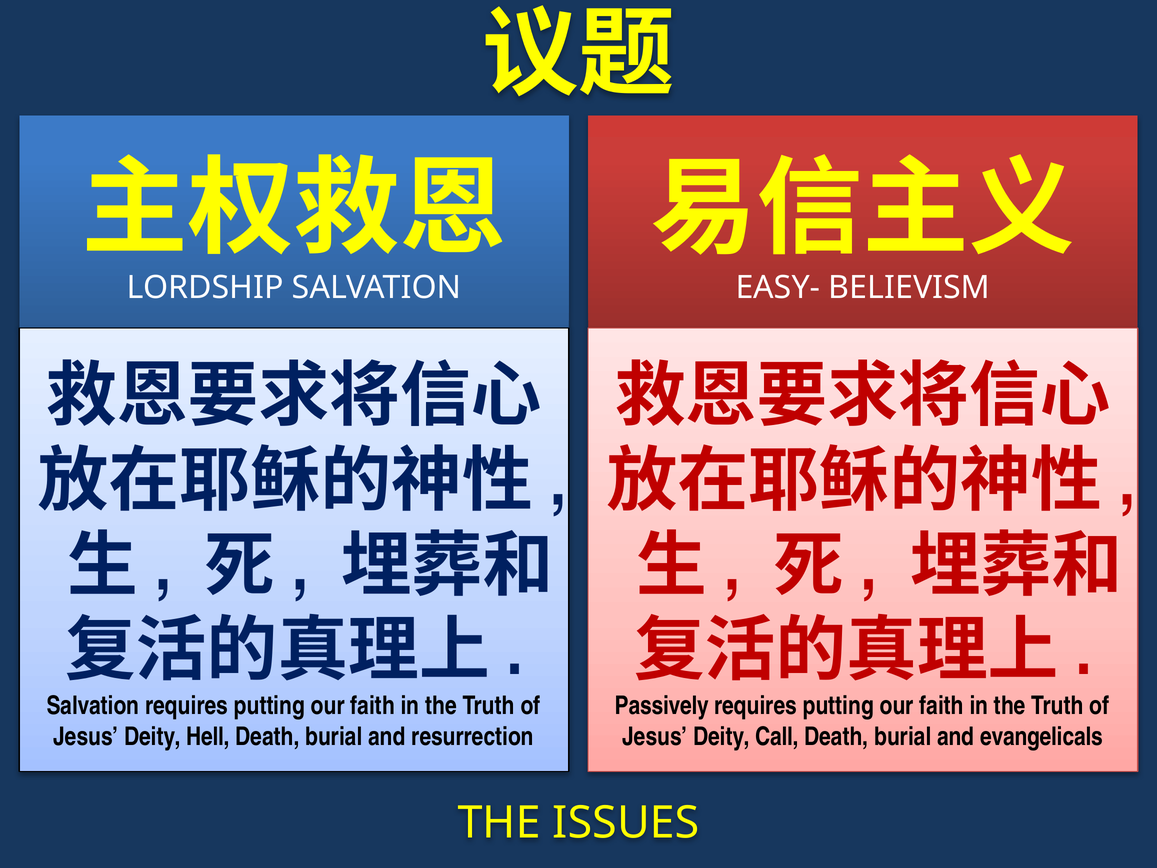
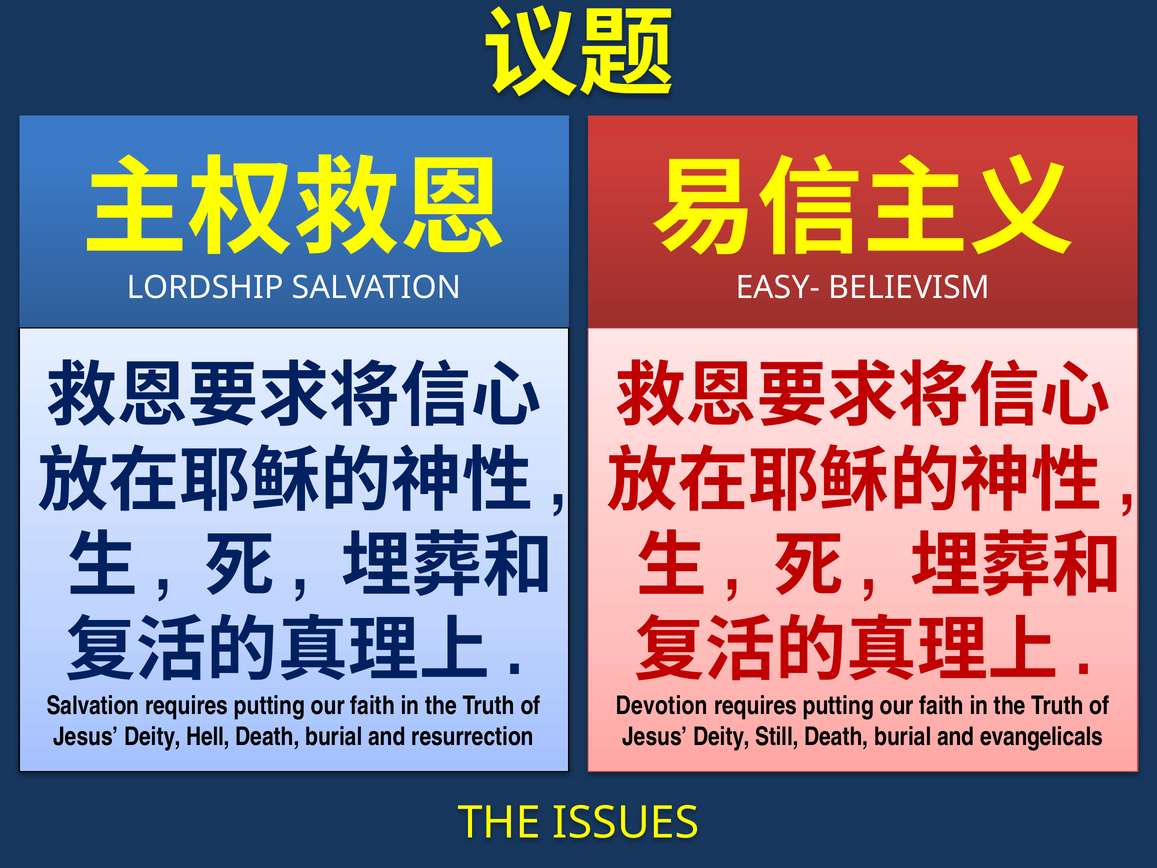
Passively: Passively -> Devotion (662, 706)
Call: Call -> Still (777, 736)
